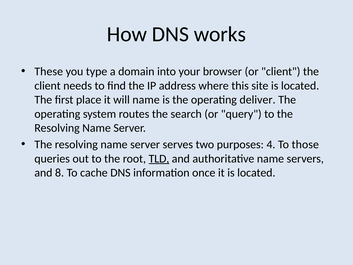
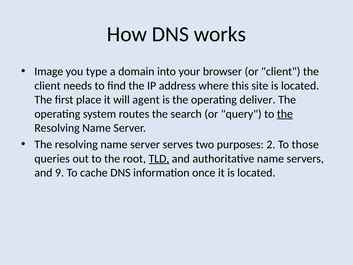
These: These -> Image (49, 71)
will name: name -> agent (146, 100)
the underline: none -> present (285, 114)
4: 4 -> 2 (271, 144)
8: 8 -> 9 (60, 173)
